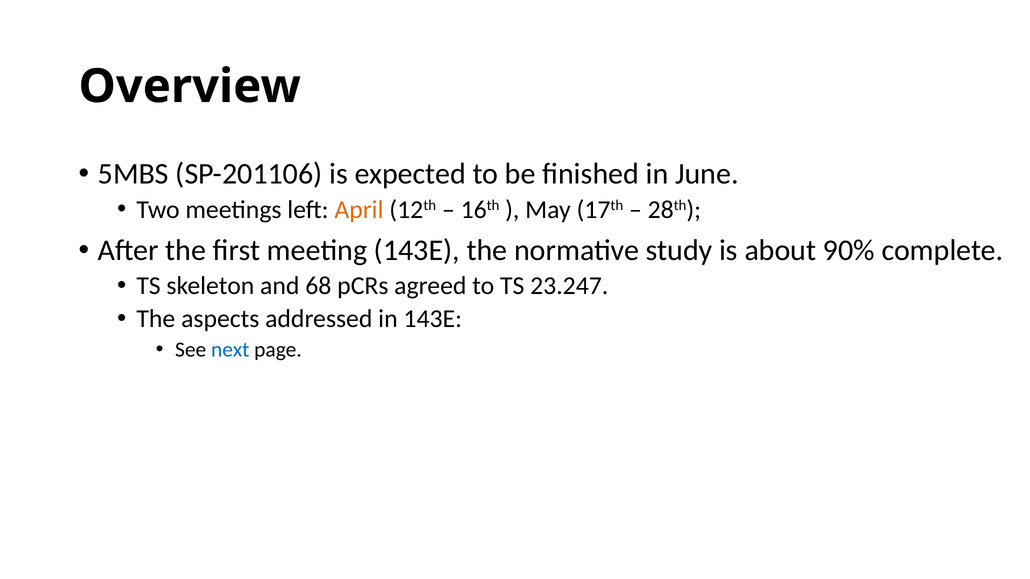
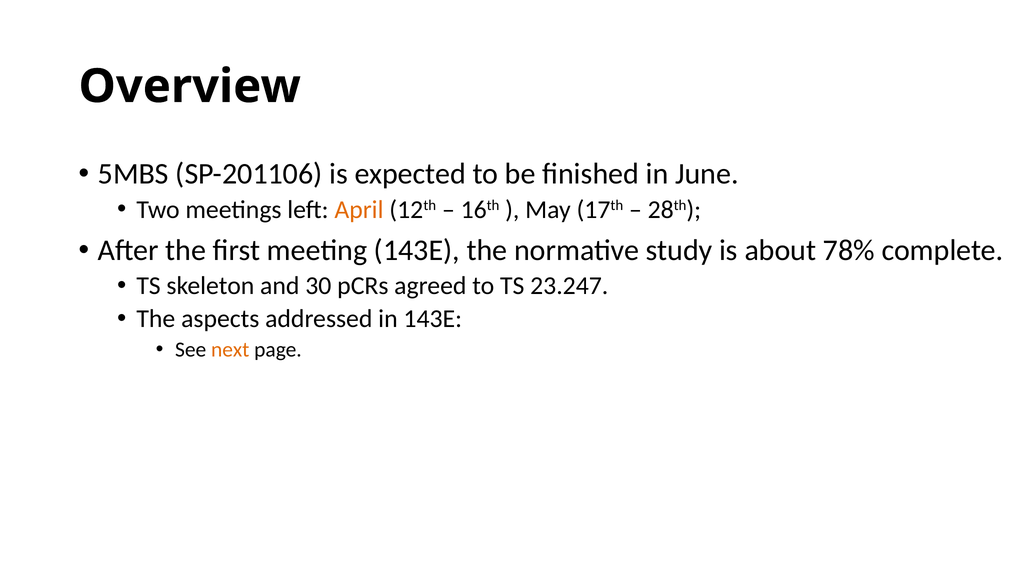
90%: 90% -> 78% (849, 250)
68: 68 -> 30 (318, 286)
next colour: blue -> orange (230, 350)
